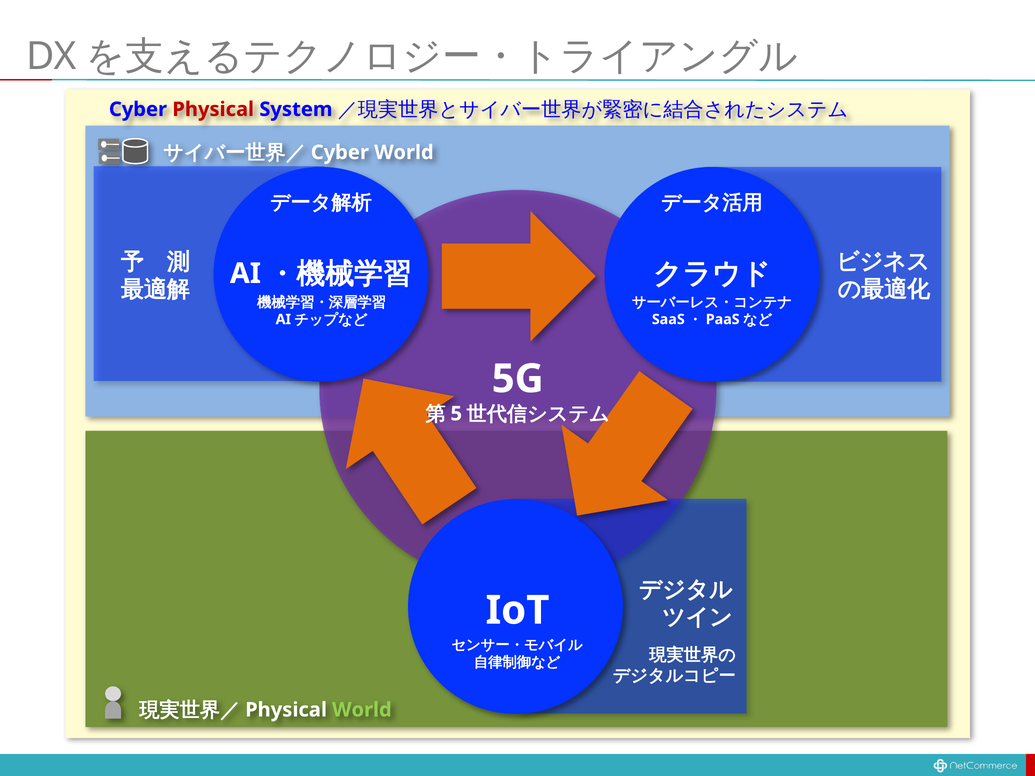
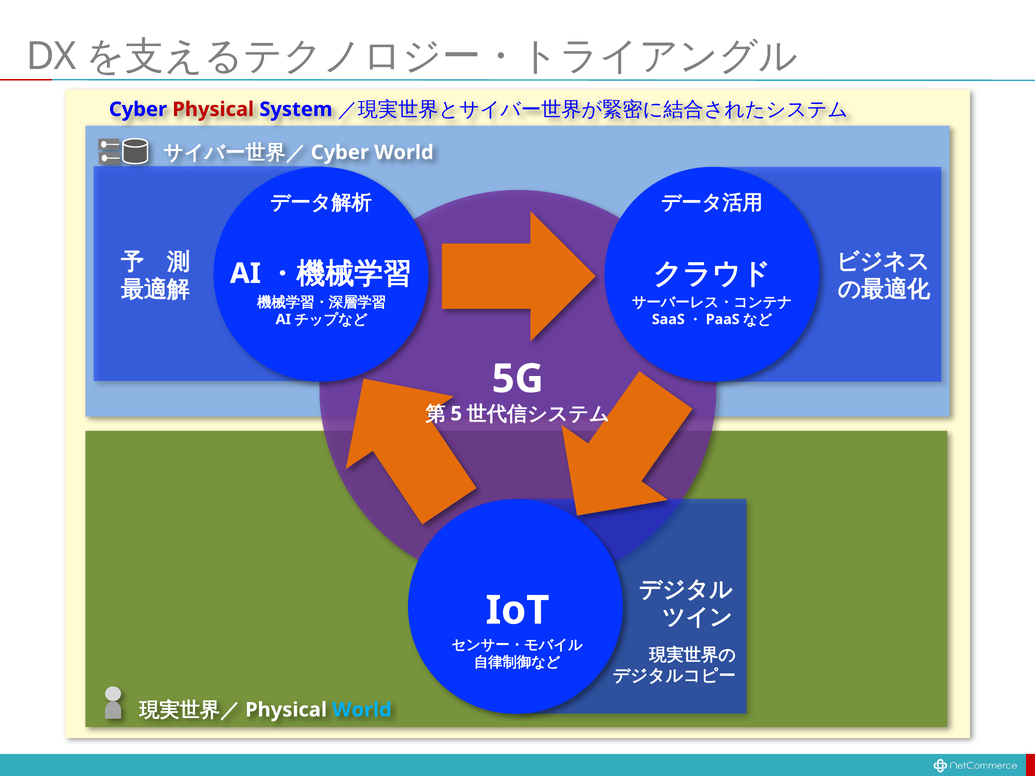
World colour: light green -> light blue (362, 710)
